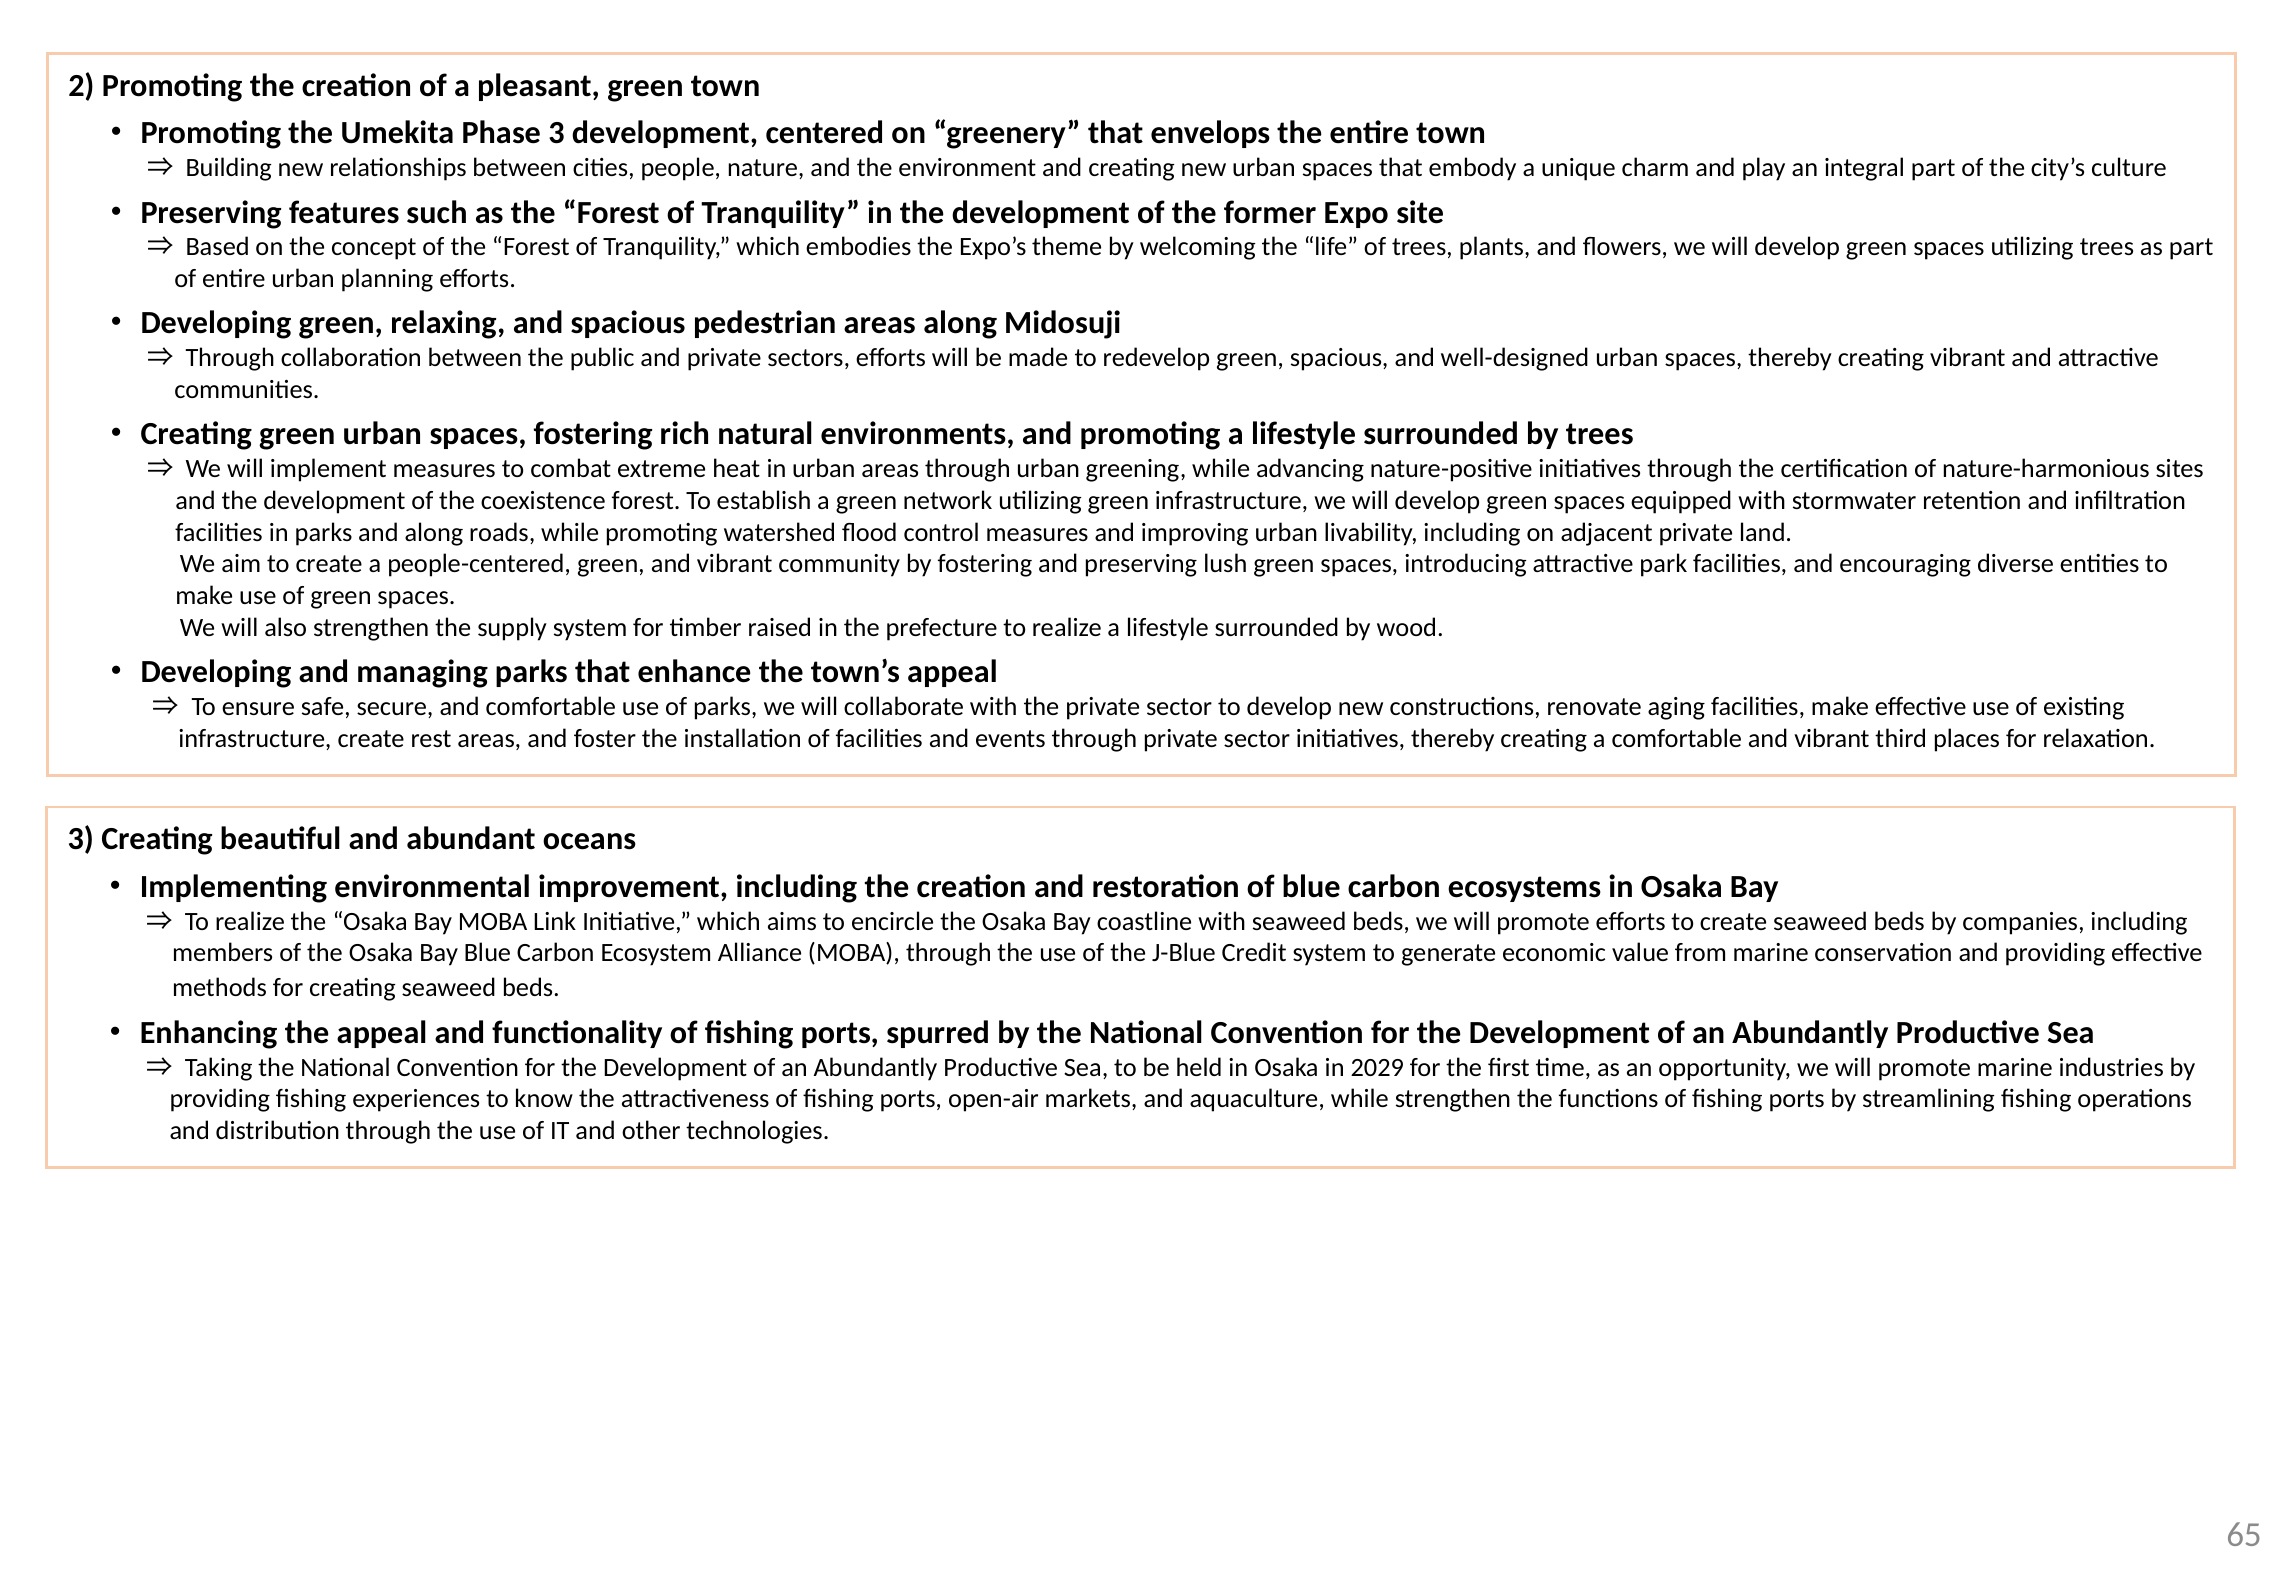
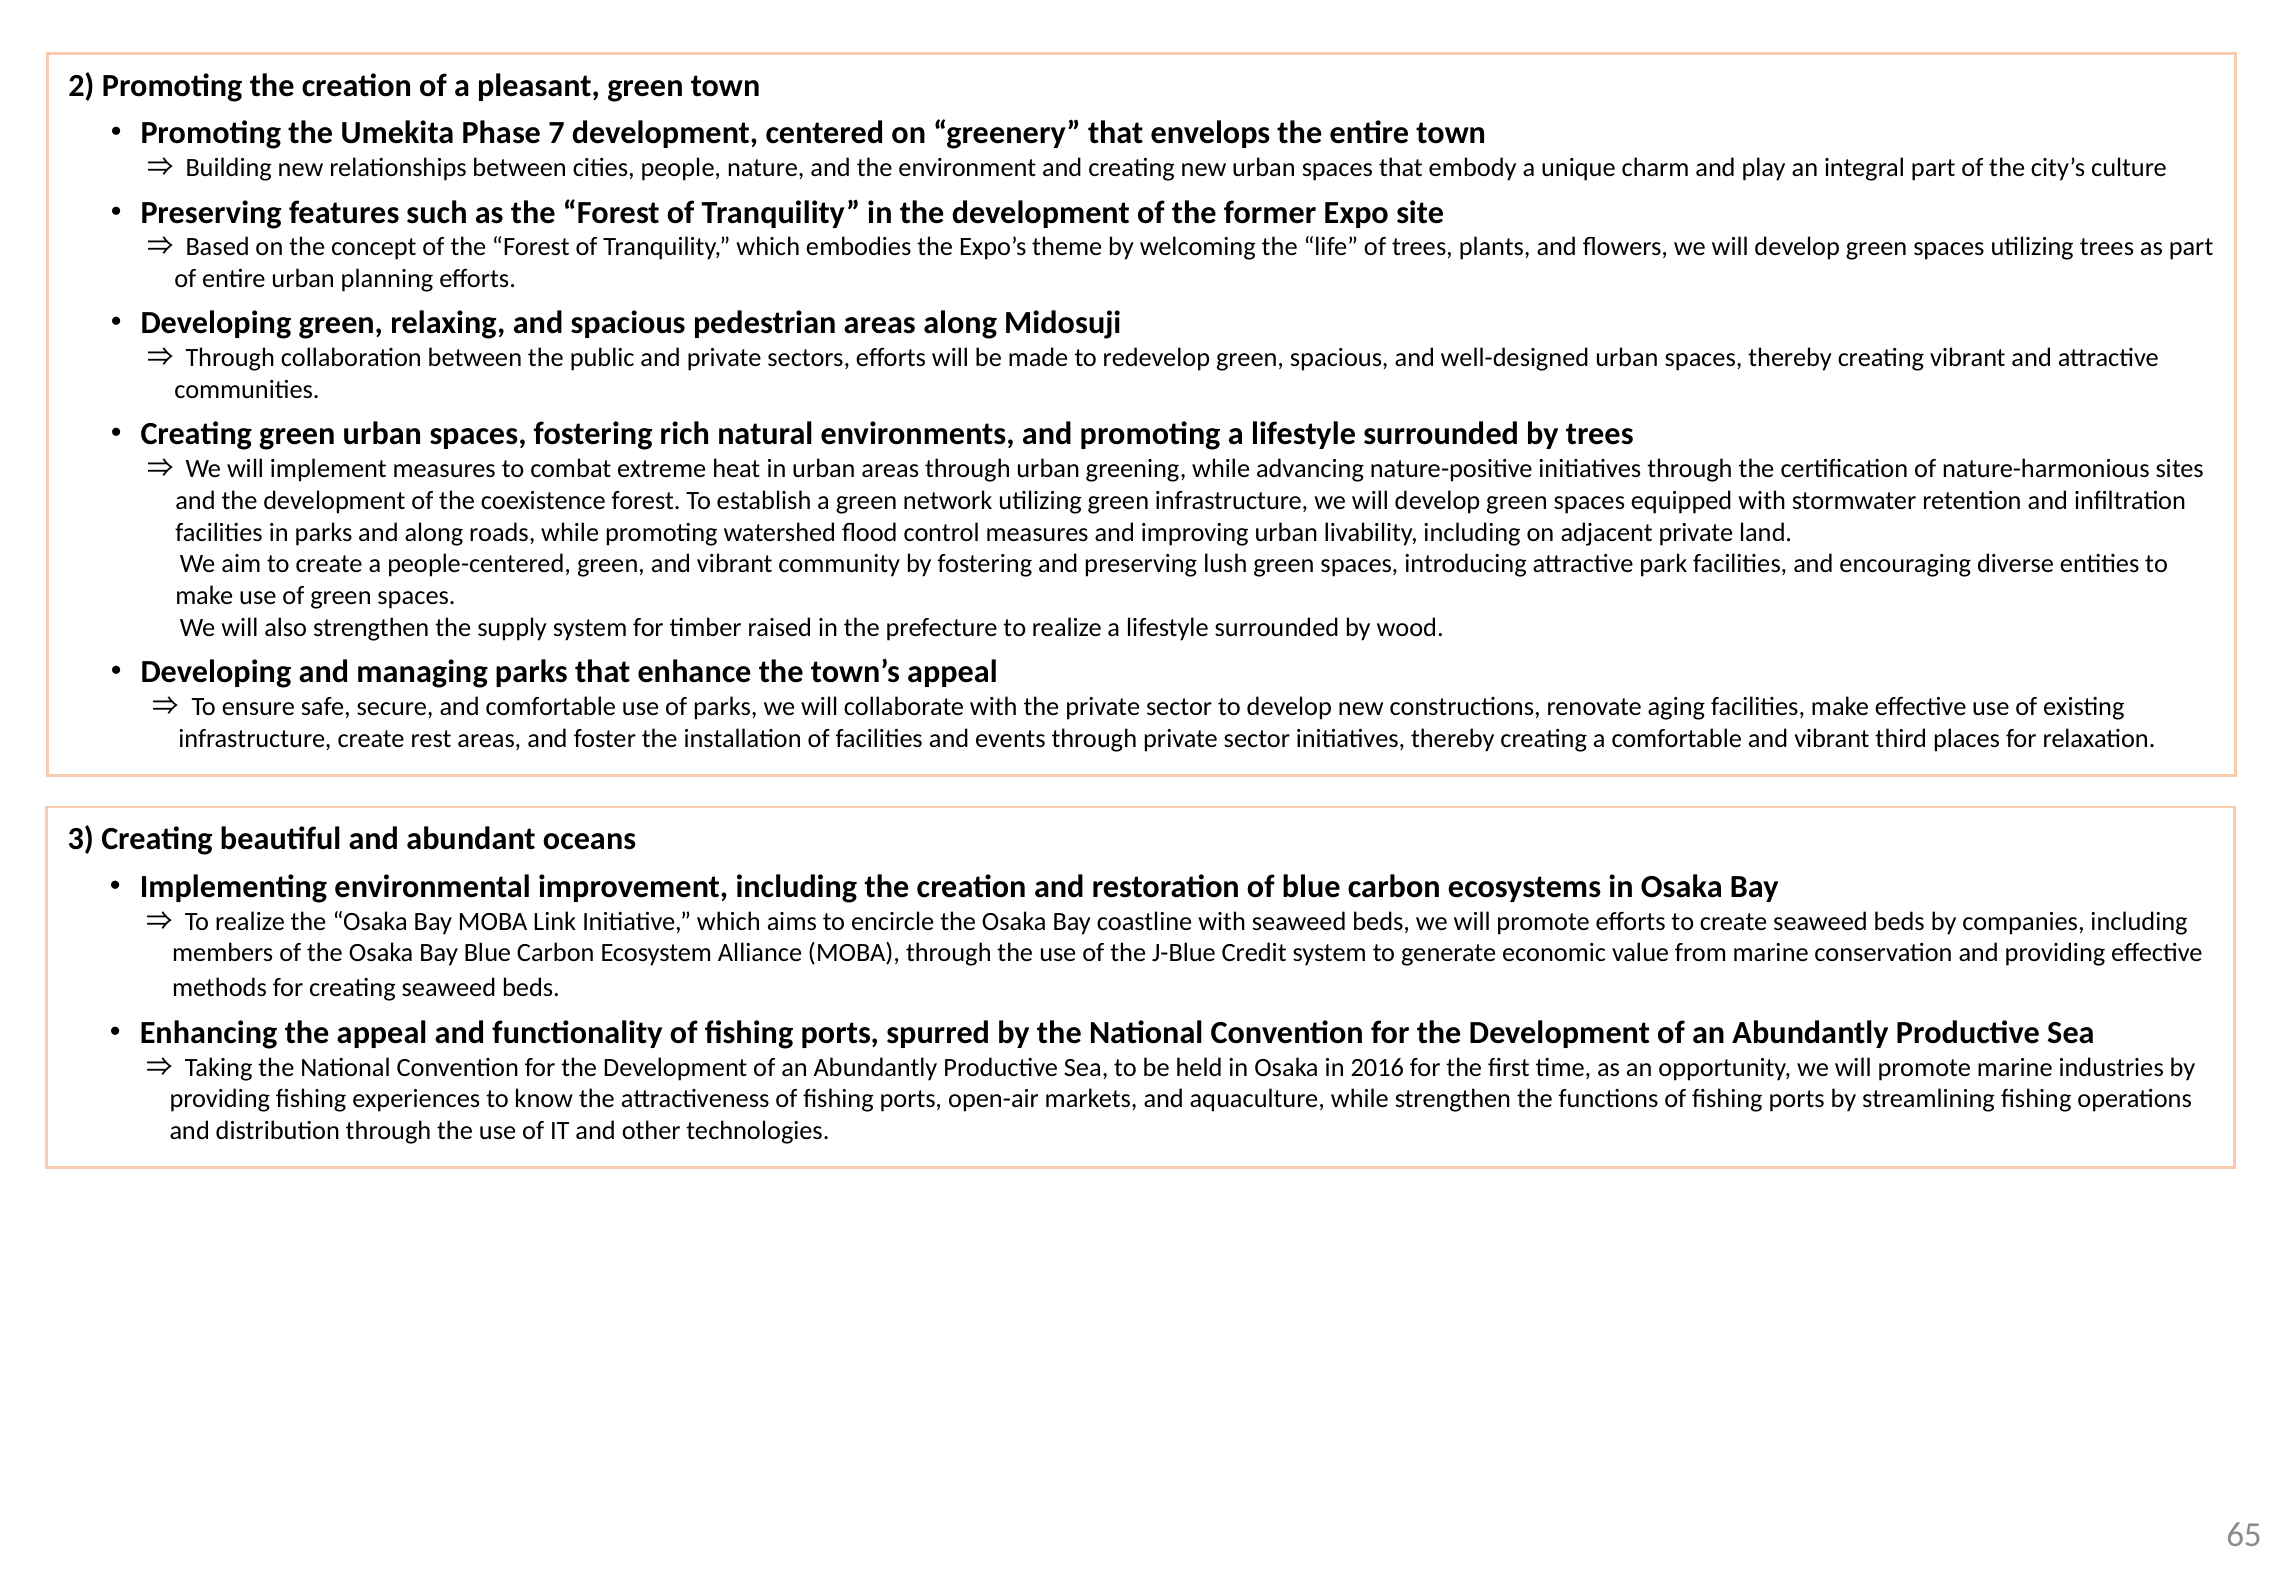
Phase 3: 3 -> 7 (557, 133)
2029: 2029 -> 2016 (1377, 1067)
